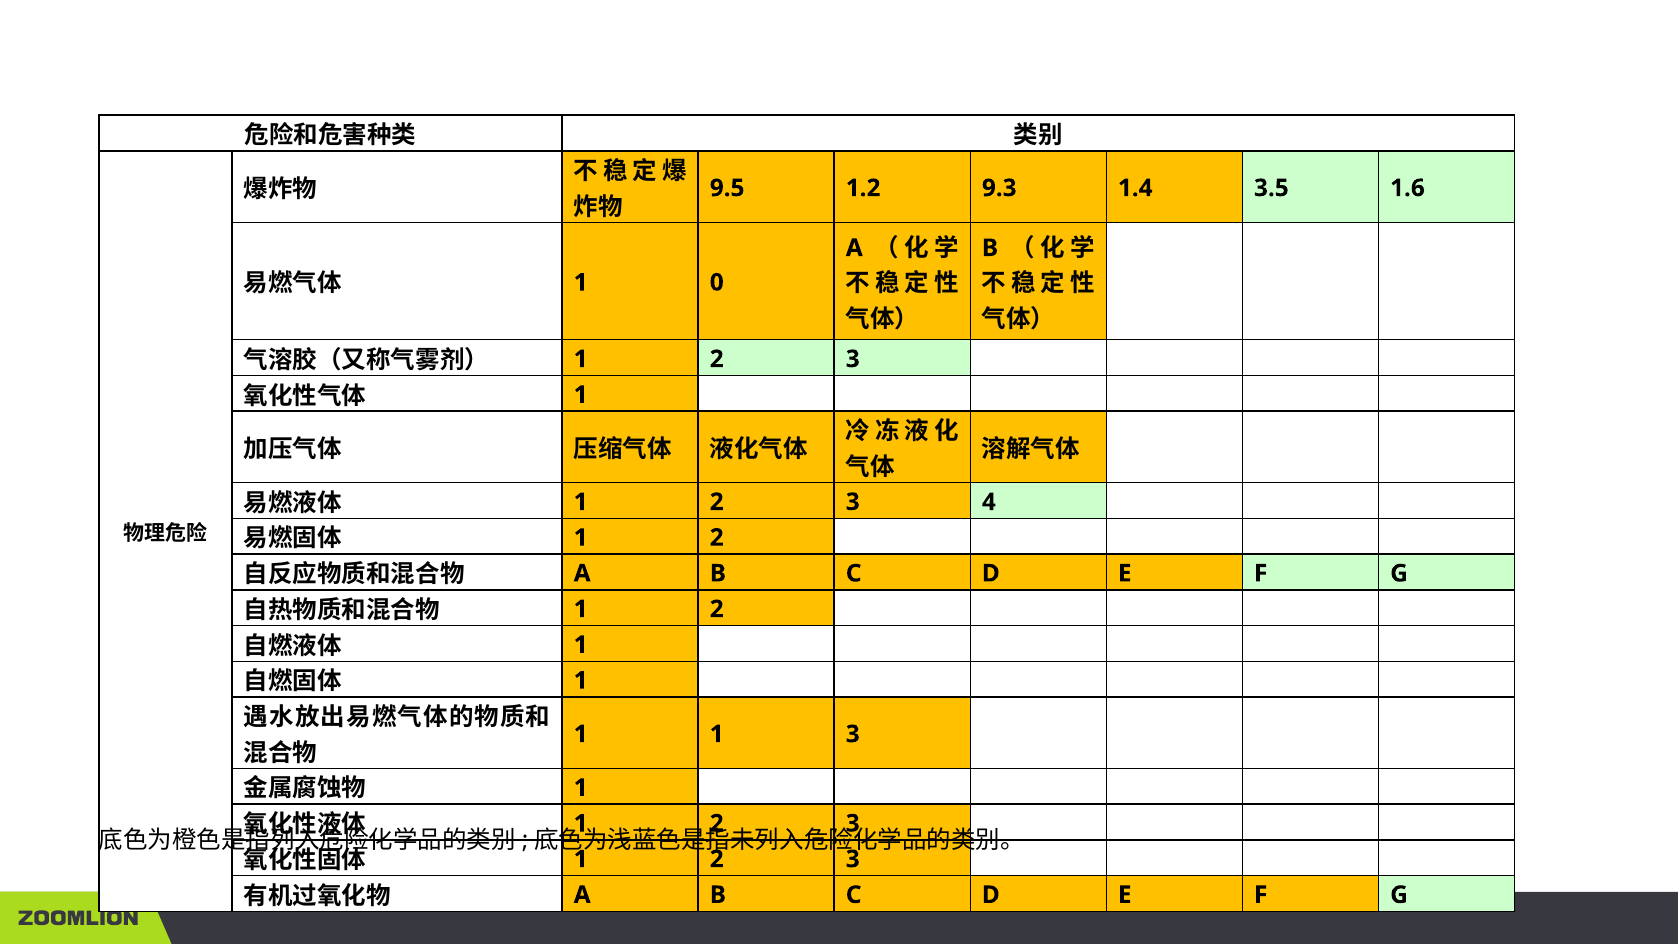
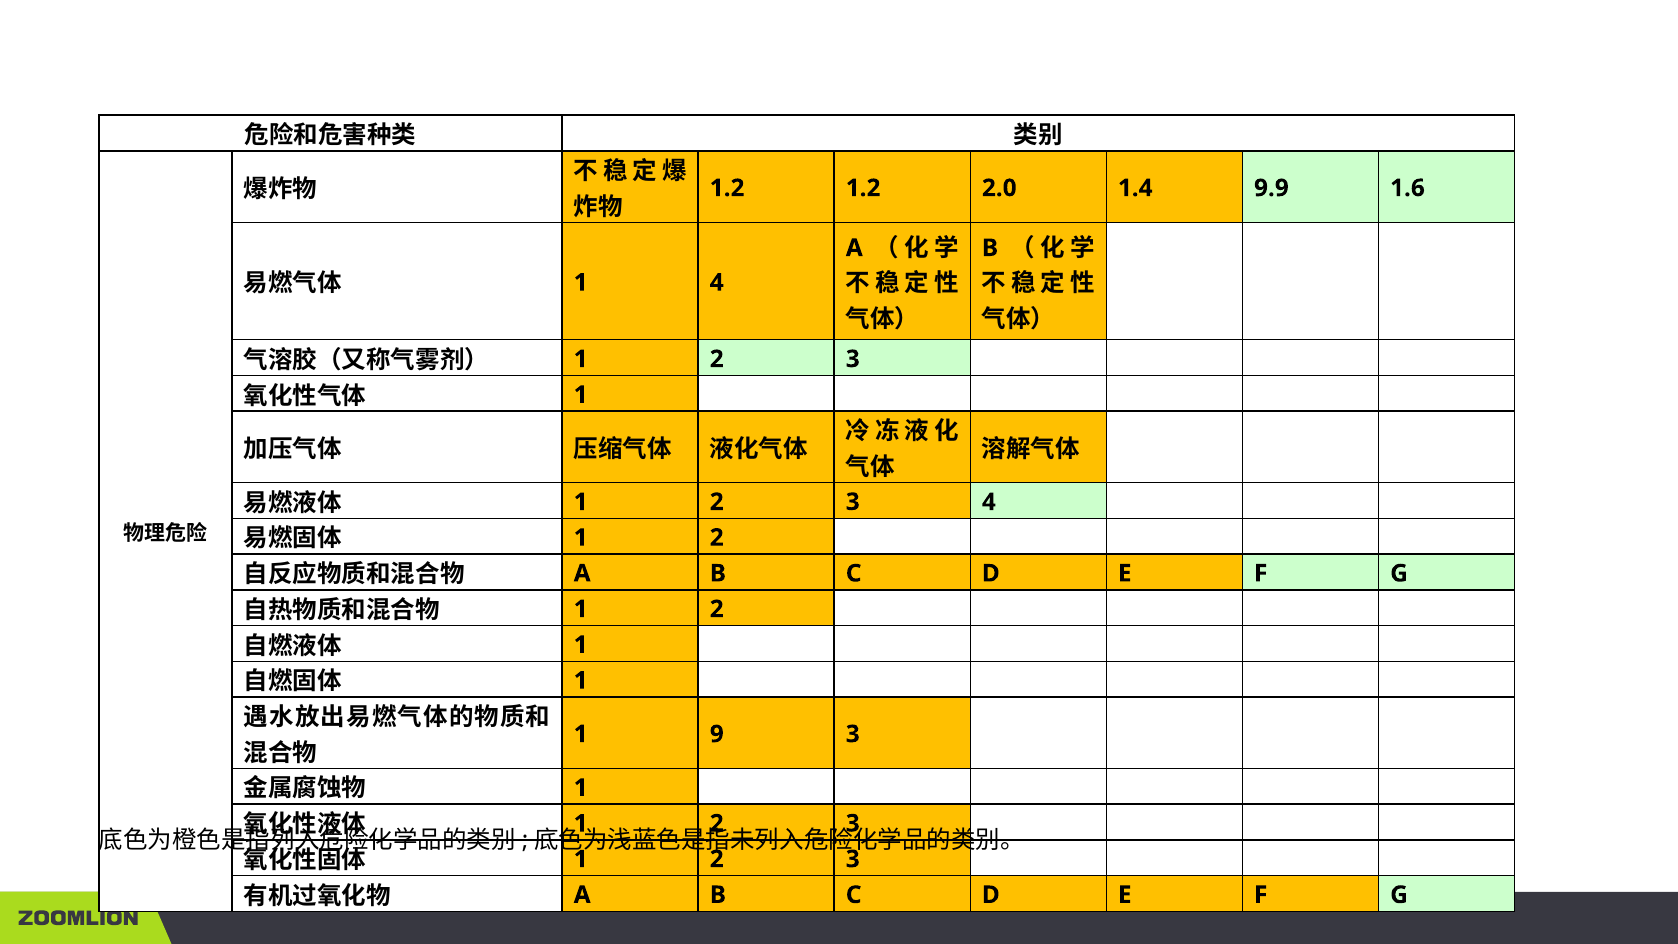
9.5: 9.5 -> 1.2 (727, 188)
9.3: 9.3 -> 2.0 (999, 188)
3.5: 3.5 -> 9.9 (1271, 188)
1 0: 0 -> 4 (717, 282)
1 1: 1 -> 9 (717, 734)
